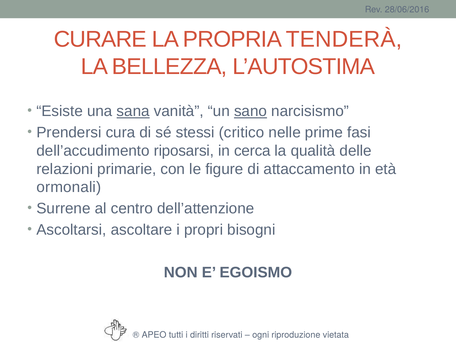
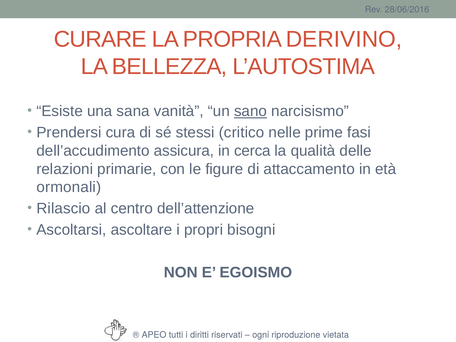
TENDERÀ: TENDERÀ -> DERIVINO (344, 39)
sana underline: present -> none (133, 111)
riposarsi: riposarsi -> assicura (184, 151)
Surrene: Surrene -> Rilascio (63, 209)
